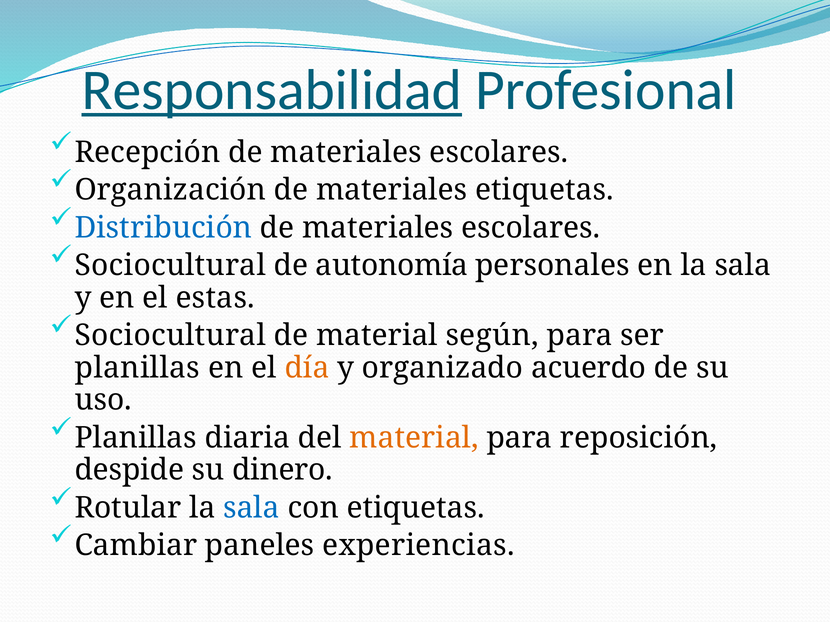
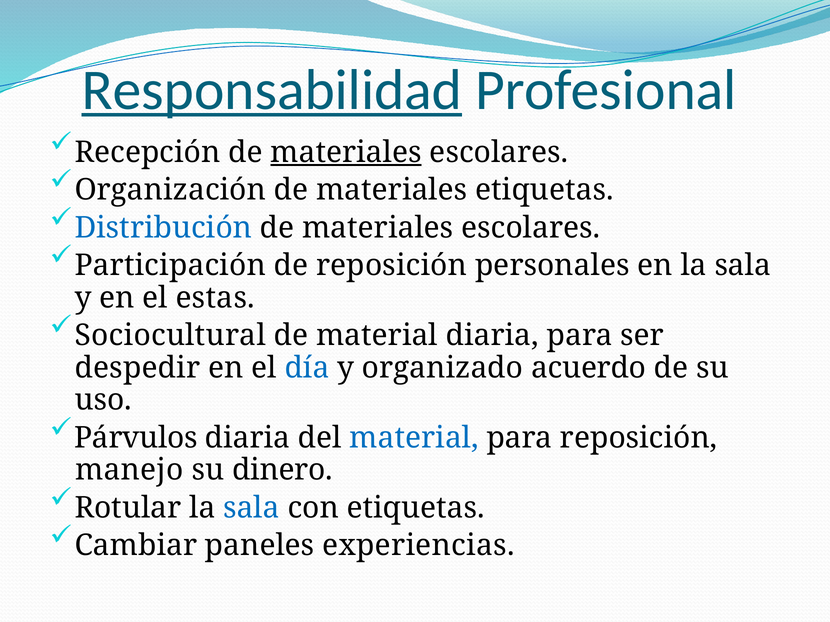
materiales underline: none -> present (346, 152)
Sociocultural: Sociocultural -> Participación (170, 266)
de autonomía: autonomía -> reposición (392, 266)
material según: según -> diaria (492, 336)
planillas: planillas -> despedir (137, 368)
día colour: orange -> blue (307, 368)
Planillas: Planillas -> Párvulos (136, 438)
material colour: orange -> blue (414, 438)
despide: despide -> manejo (129, 470)
